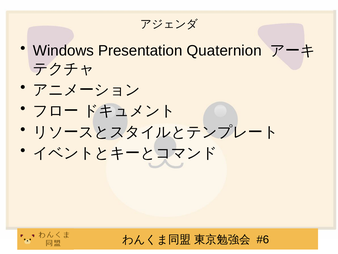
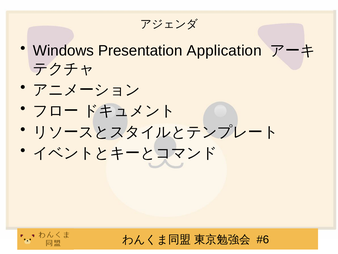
Quaternion: Quaternion -> Application (224, 51)
